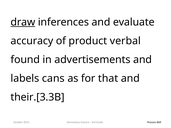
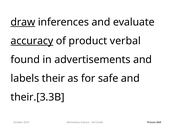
accuracy underline: none -> present (32, 41)
cans: cans -> their (53, 79)
that: that -> safe (108, 79)
